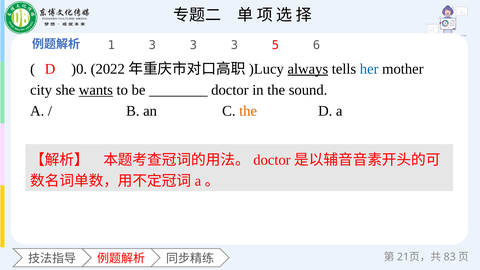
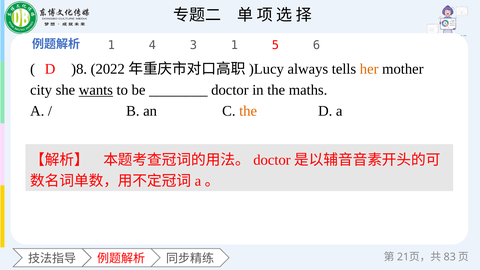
1 3: 3 -> 4 (152, 45)
3: 3 -> 1 (234, 45)
)0: )0 -> )8 (79, 69)
always underline: present -> none (308, 69)
her colour: blue -> orange (369, 69)
sound: sound -> maths (308, 90)
